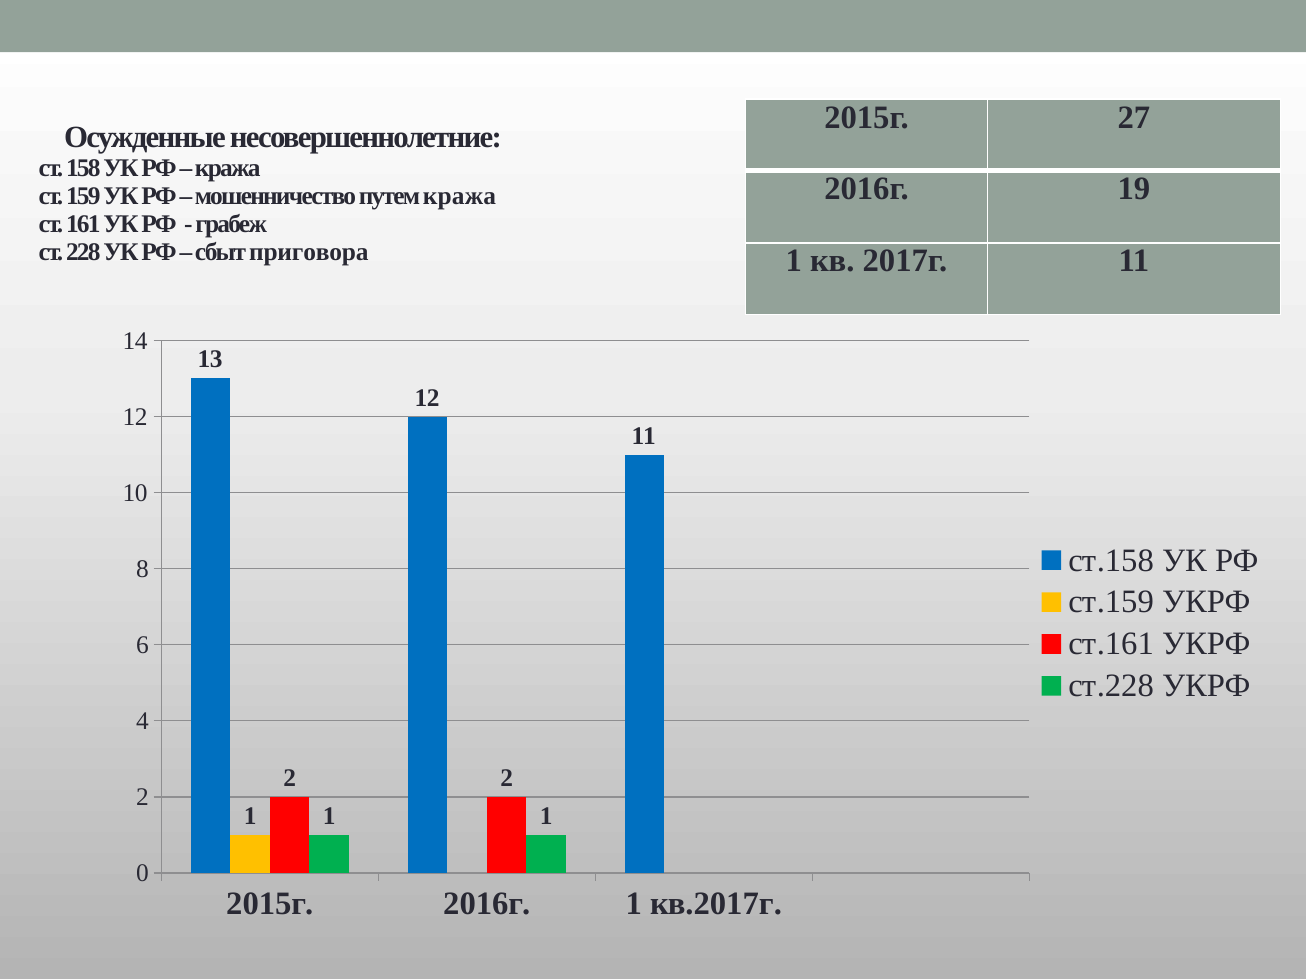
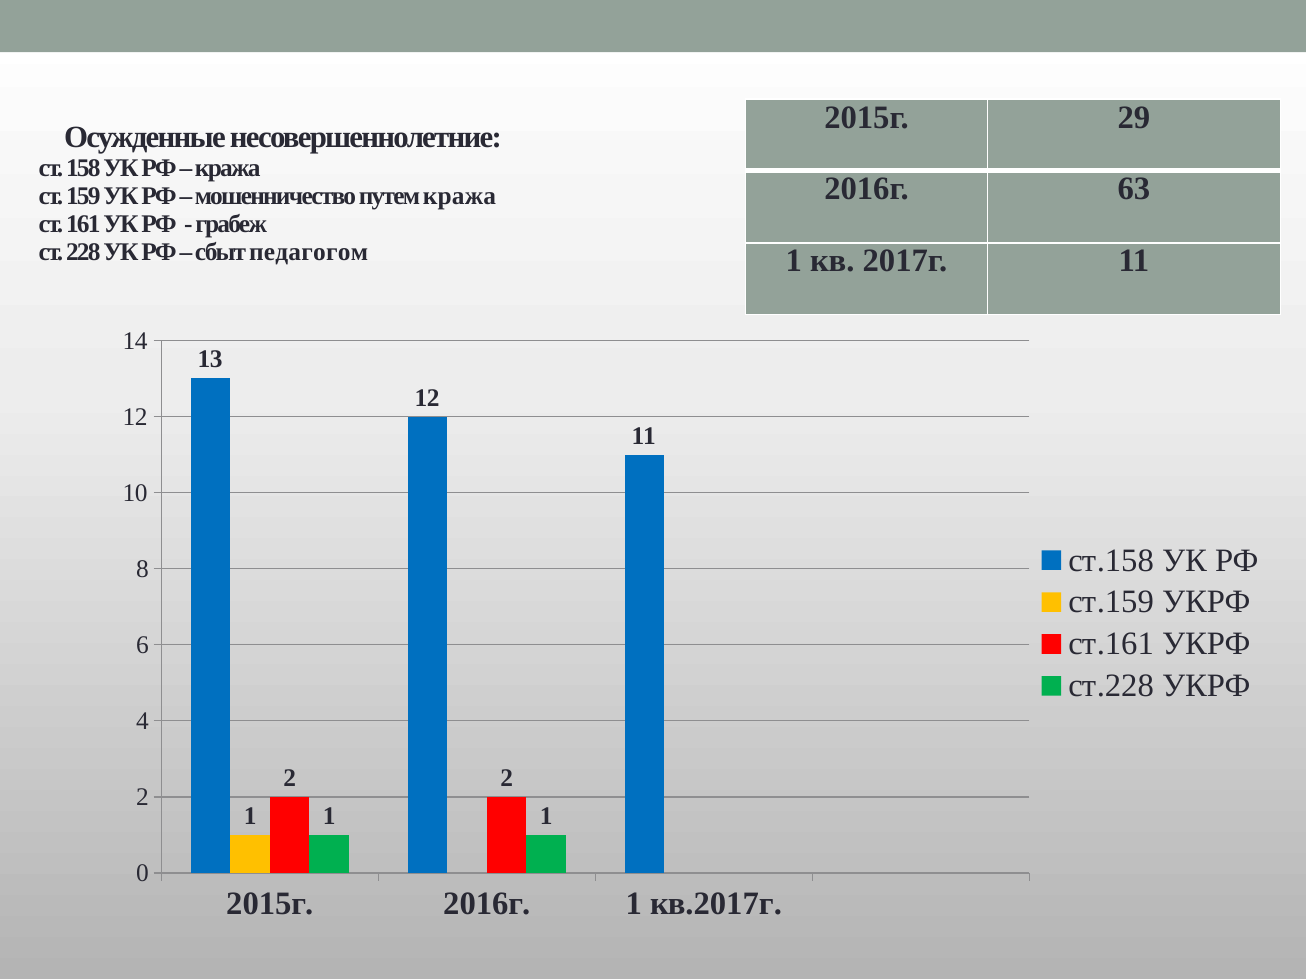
27: 27 -> 29 (1134, 117)
19: 19 -> 63 (1134, 189)
приговора: приговора -> педагогом (309, 252)
